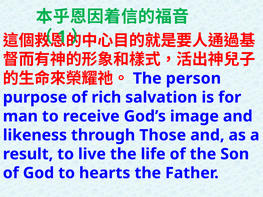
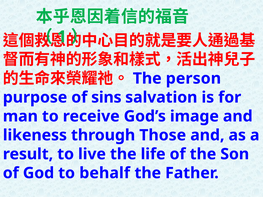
rich: rich -> sins (106, 97)
hearts: hearts -> behalf (105, 173)
